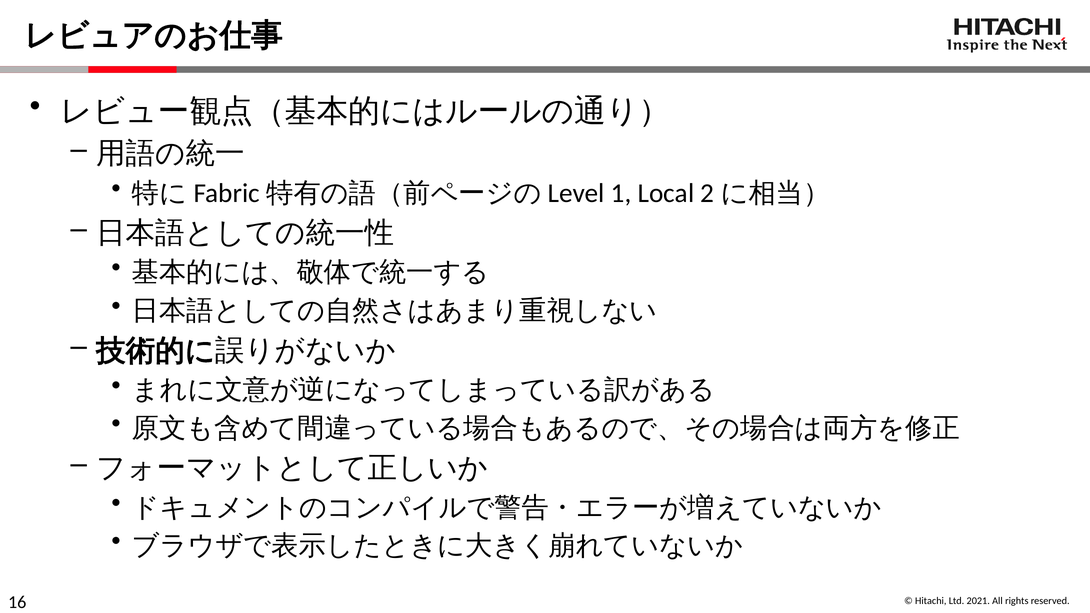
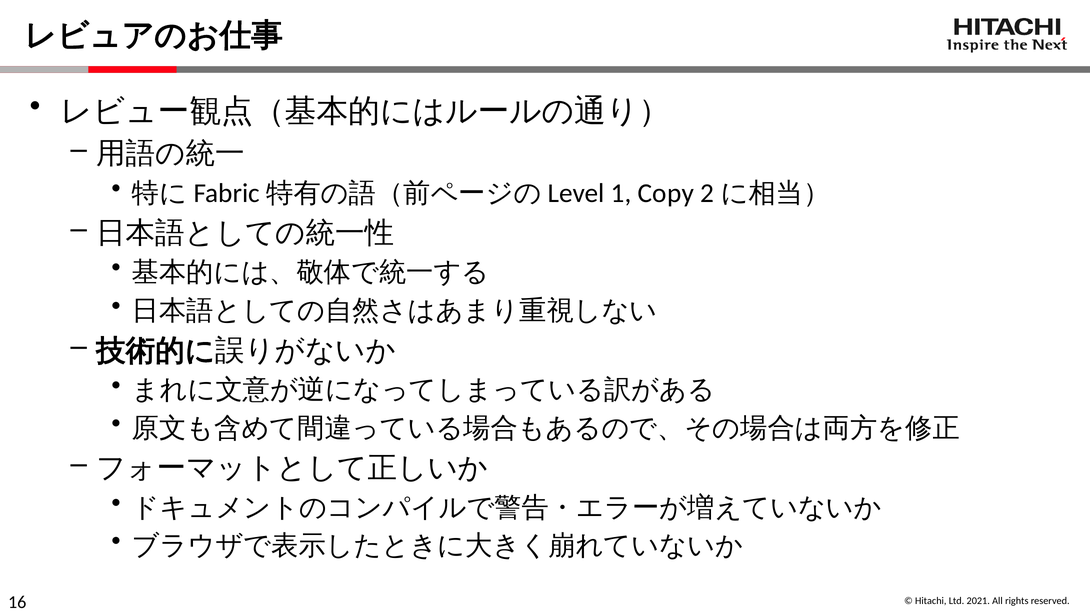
Local: Local -> Copy (666, 193)
